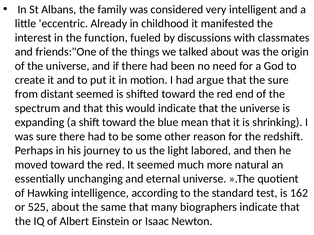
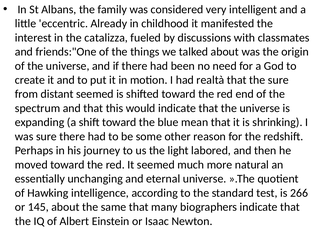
function: function -> catalizza (106, 38)
argue: argue -> realtà (210, 80)
162: 162 -> 266 (299, 193)
525: 525 -> 145 (38, 207)
